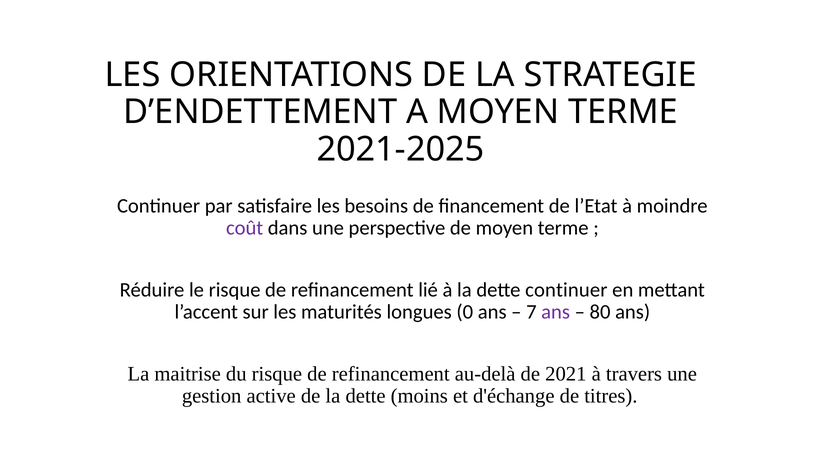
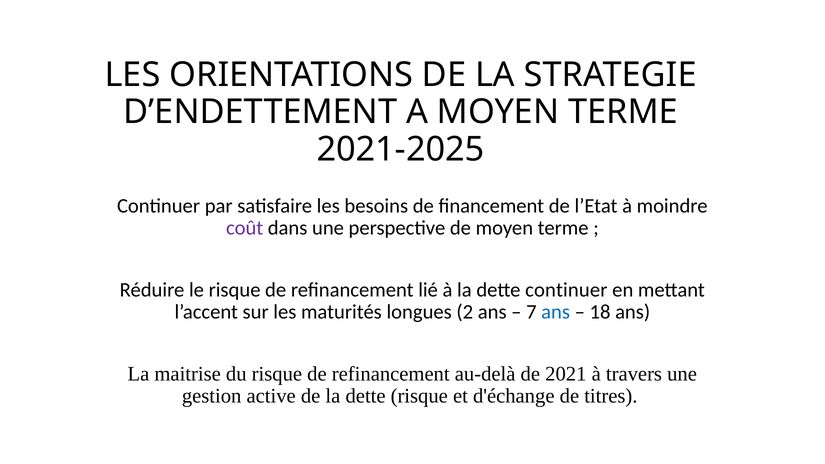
0: 0 -> 2 (465, 312)
ans colour: purple -> blue (556, 312)
80: 80 -> 18 (600, 312)
dette moins: moins -> risque (419, 396)
